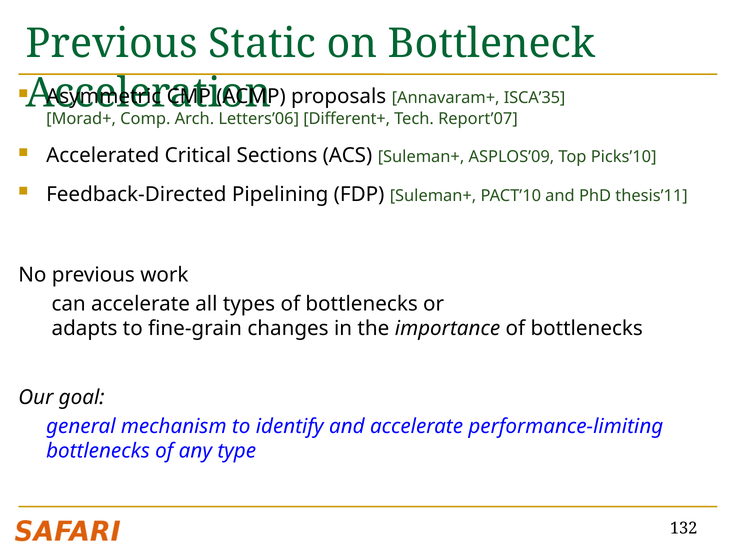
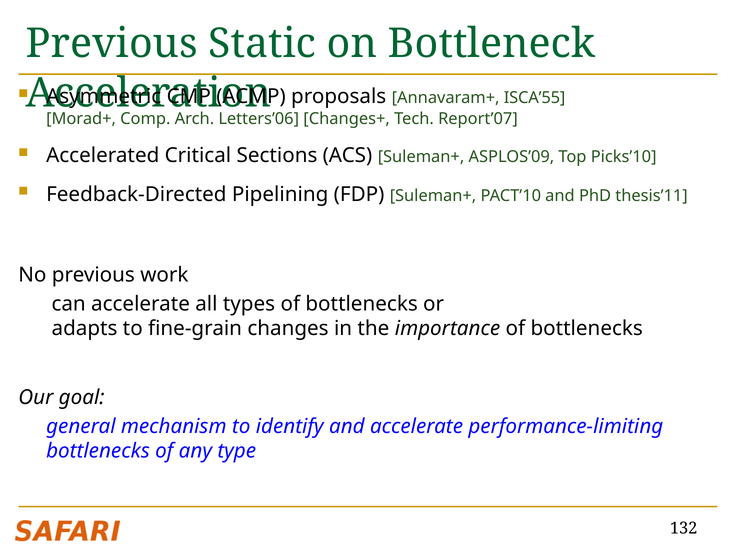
ISCA’35: ISCA’35 -> ISCA’55 (535, 98)
Different+: Different+ -> Changes+ (347, 119)
